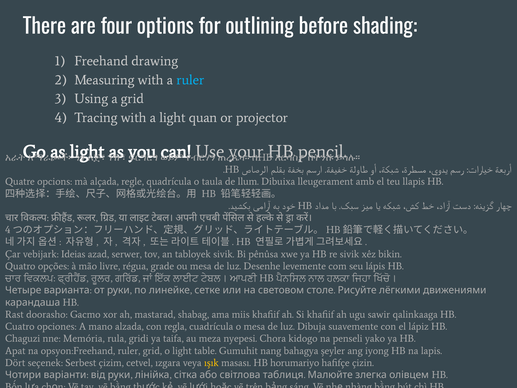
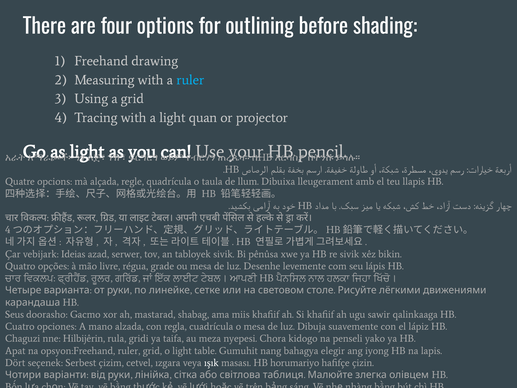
Rast: Rast -> Seus (14, 314)
Memória: Memória -> Hilbijêrin (84, 338)
şeyler: şeyler -> elegir (333, 350)
ışık colour: yellow -> white (211, 363)
